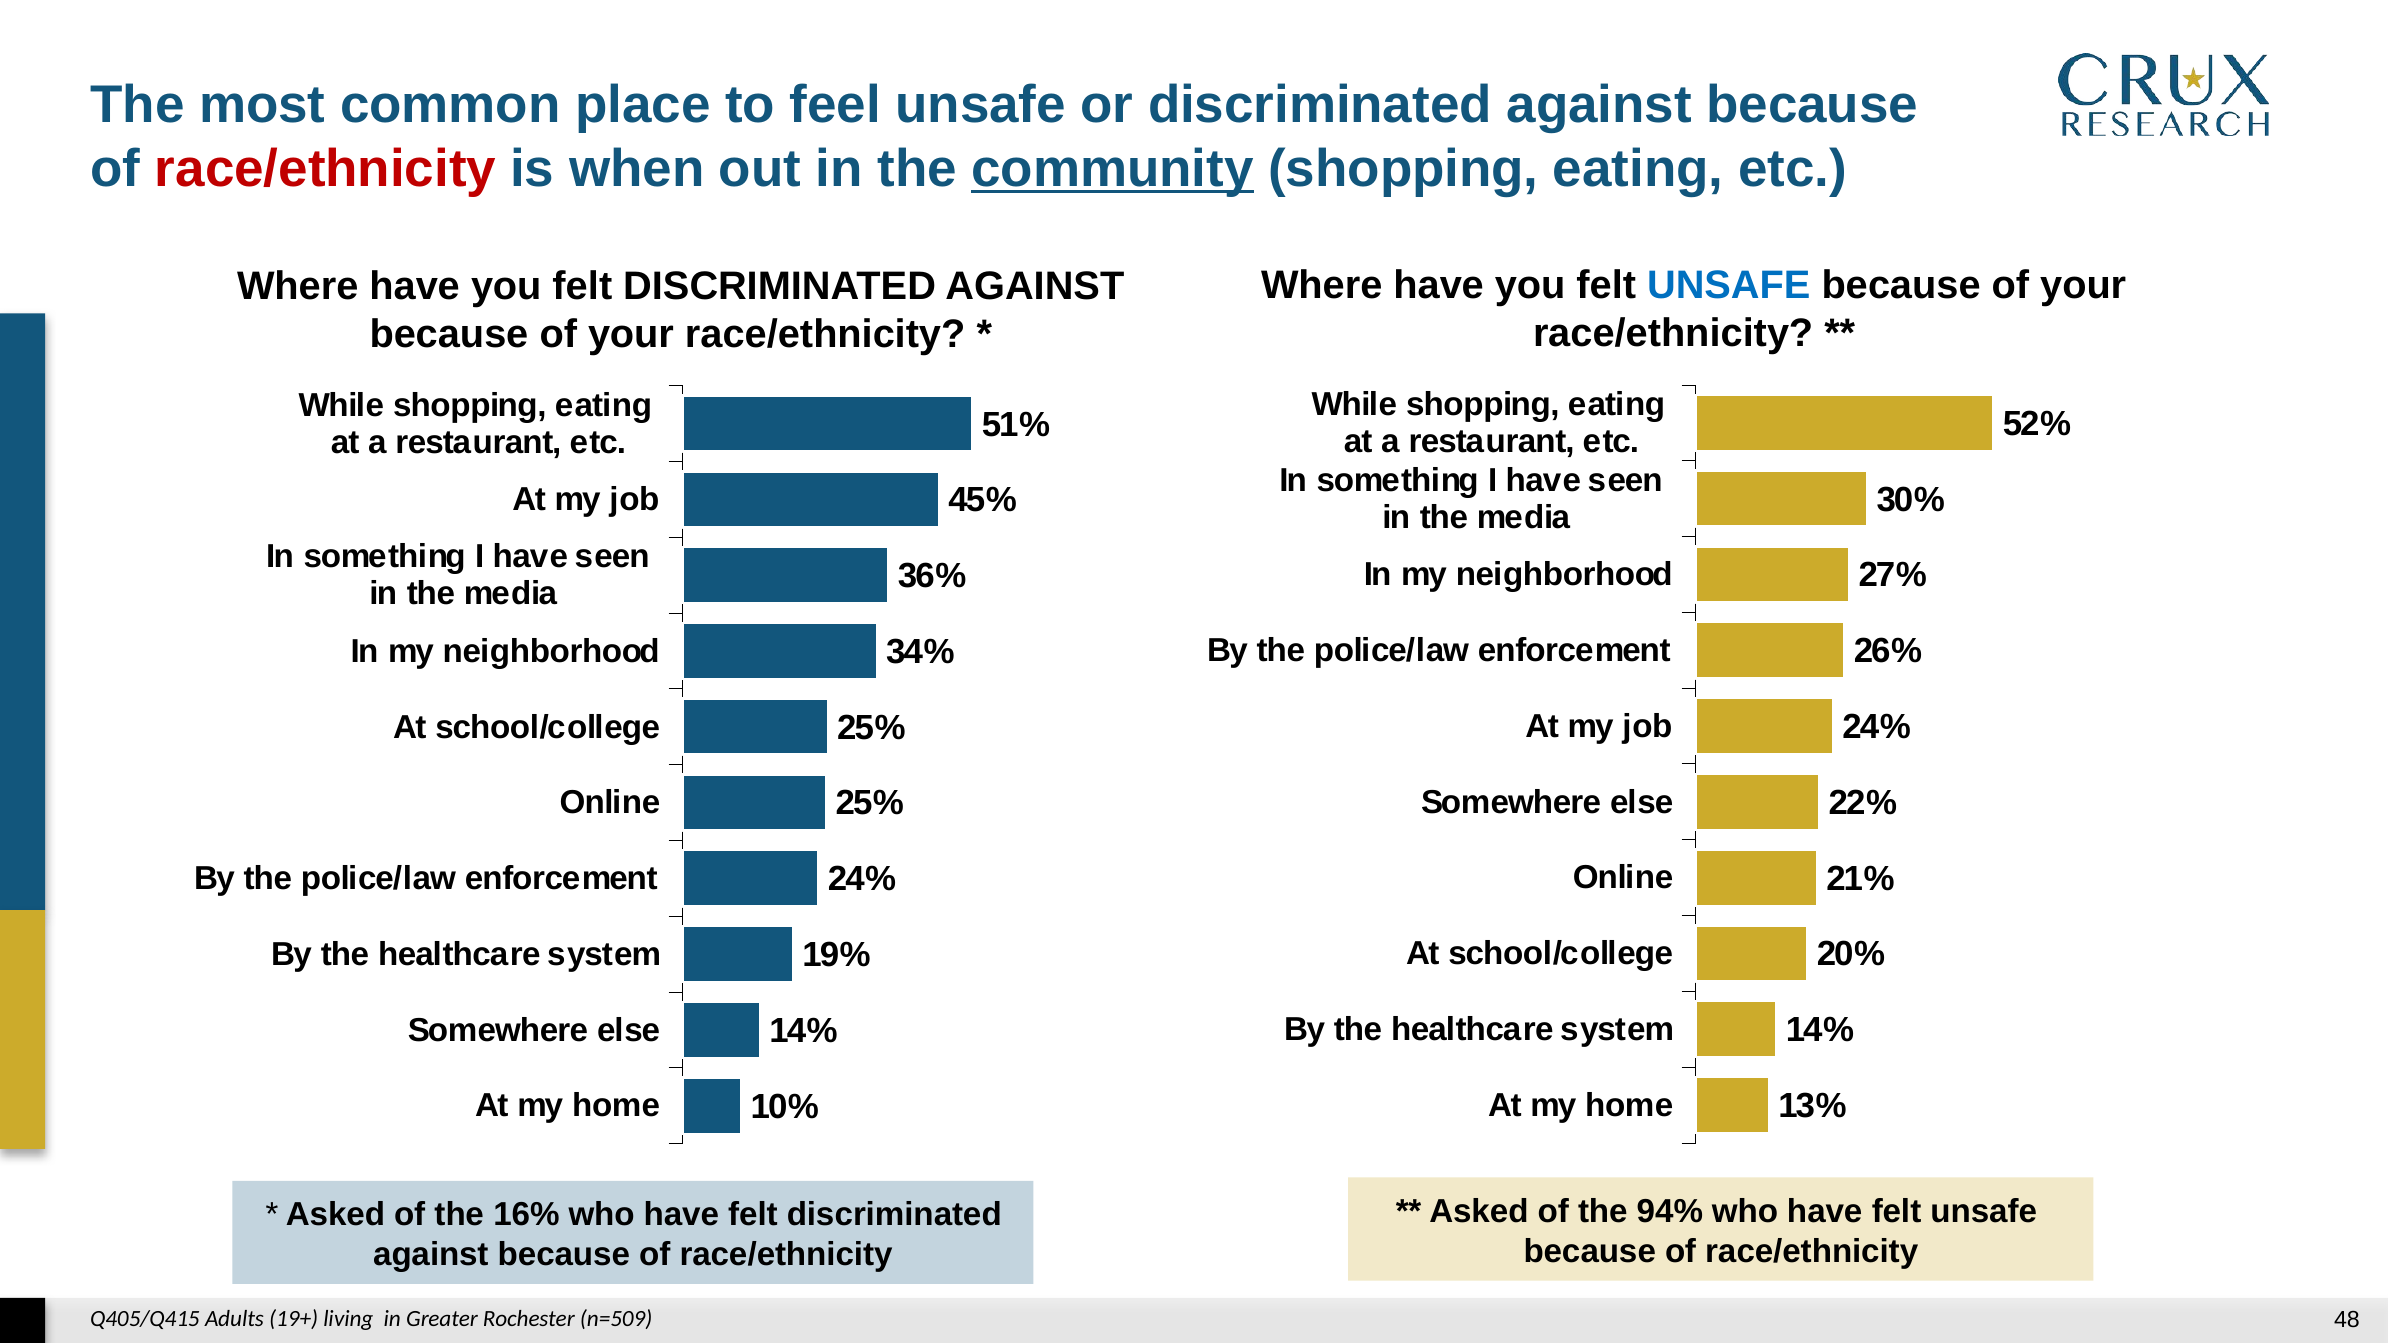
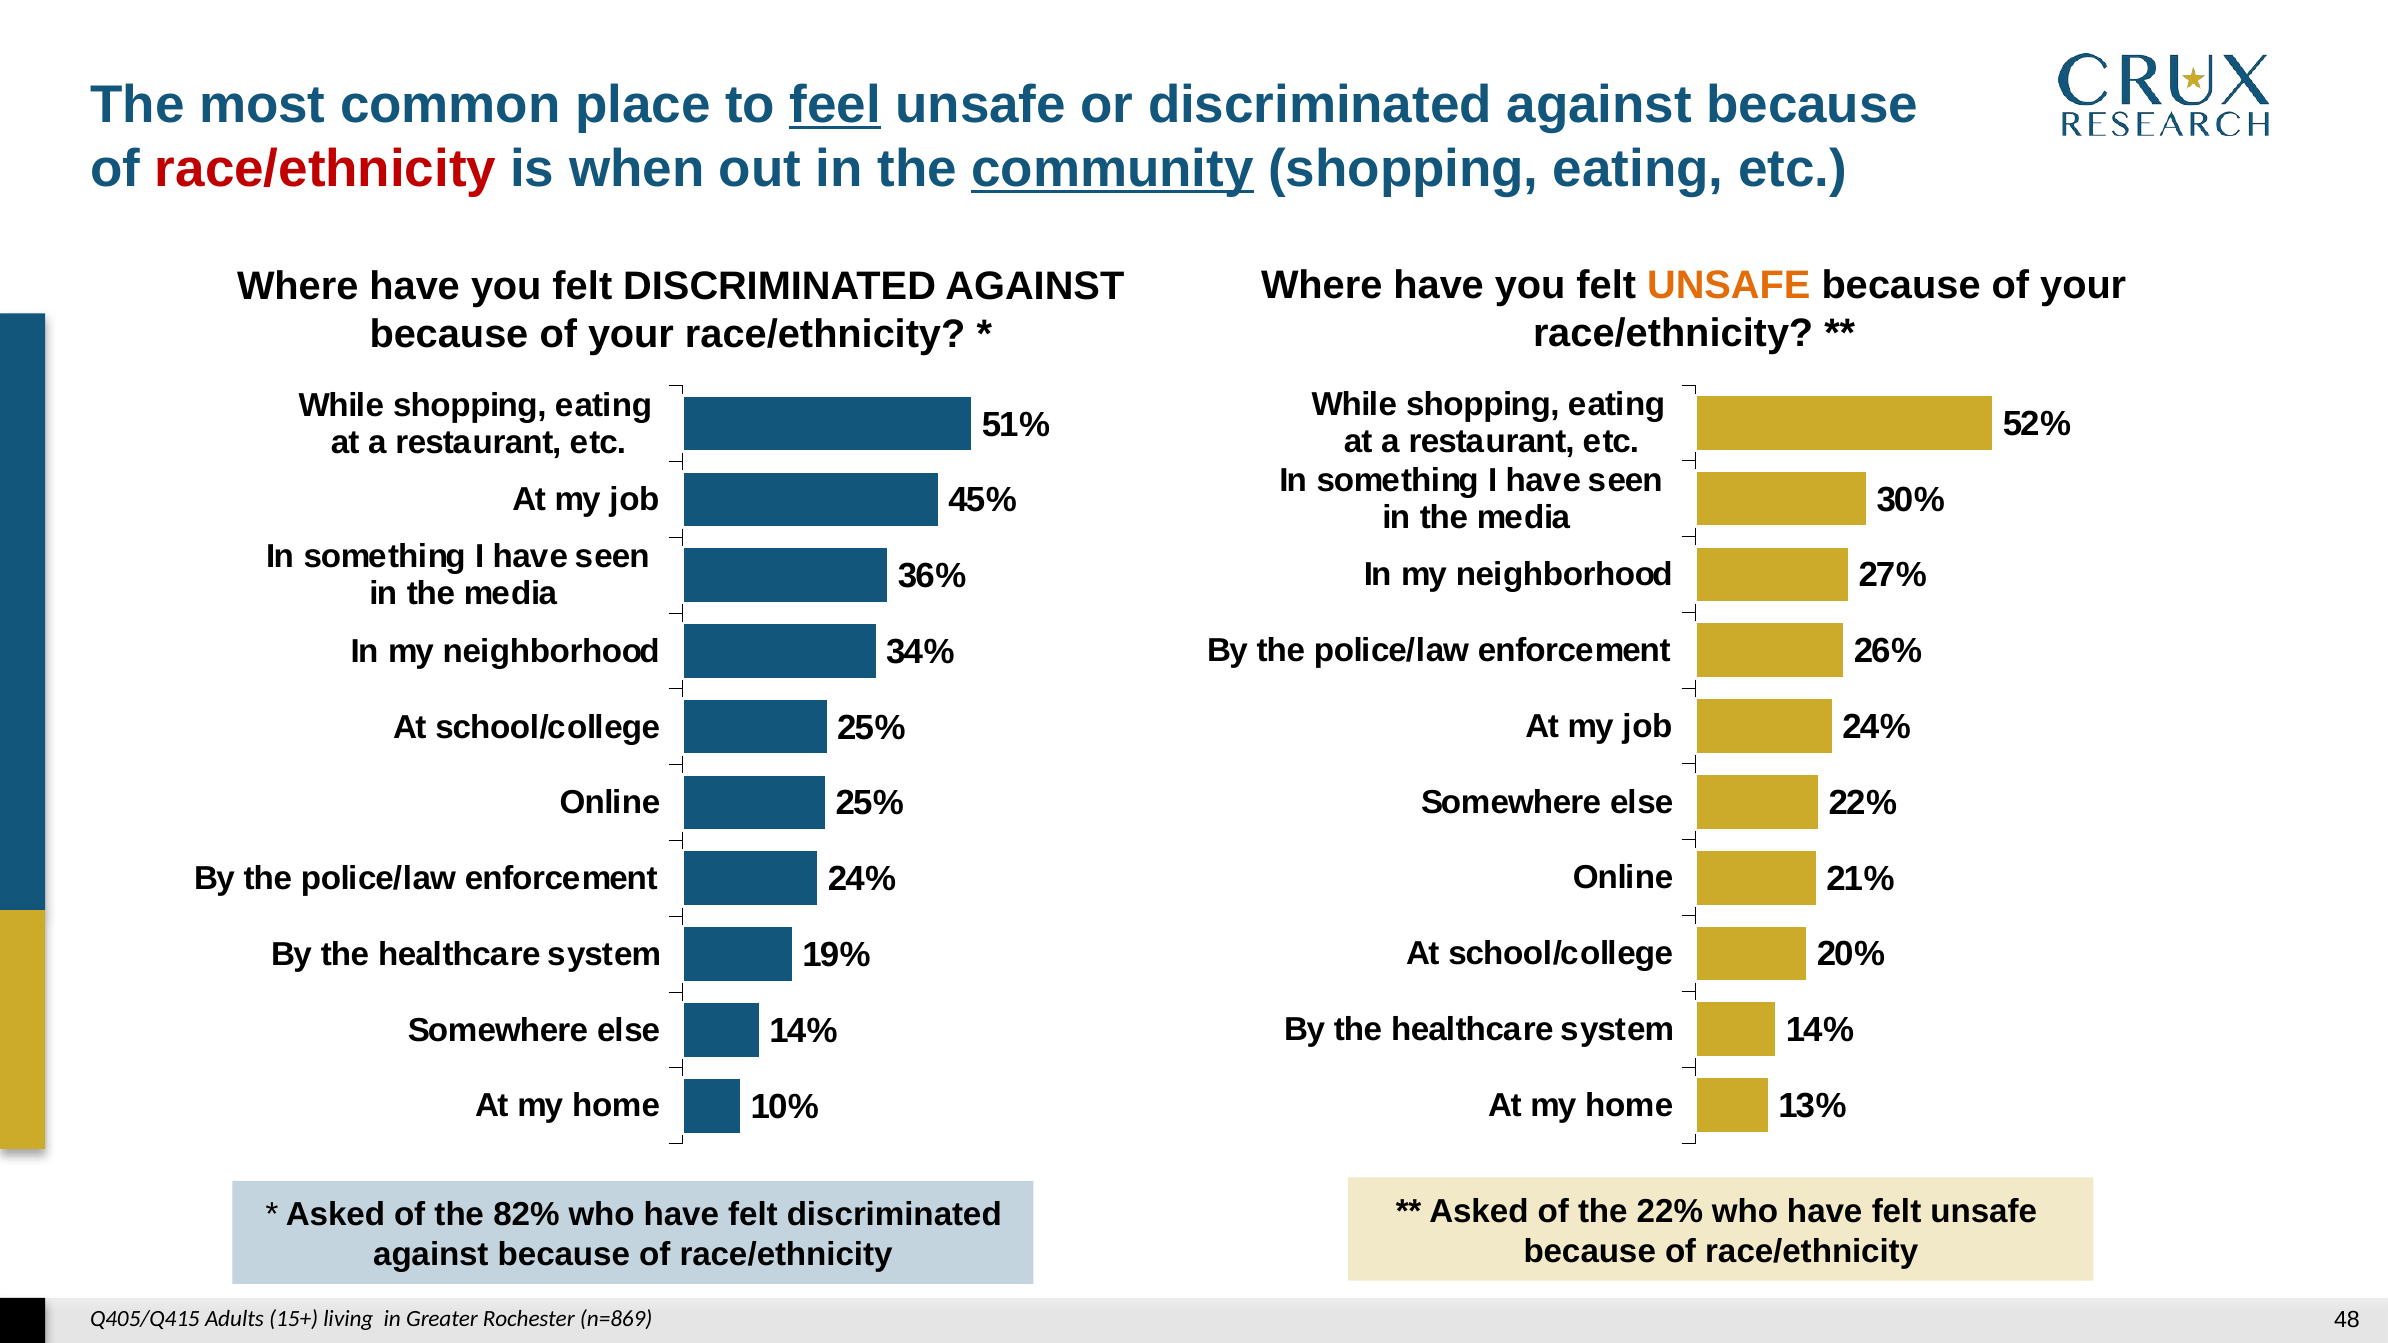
feel underline: none -> present (835, 105)
UNSAFE colour: blue -> orange (1729, 286)
the 94%: 94% -> 22% (1670, 1212)
16%: 16% -> 82% (526, 1215)
19+: 19+ -> 15+ (294, 1319)
n=509: n=509 -> n=869 (616, 1319)
